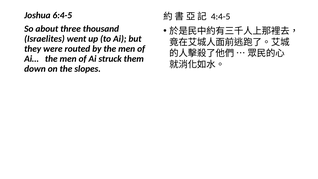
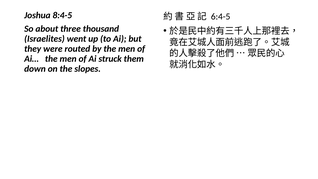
6:4-5: 6:4-5 -> 8:4-5 (62, 15)
4:4-5: 4:4-5 -> 6:4-5 (221, 17)
